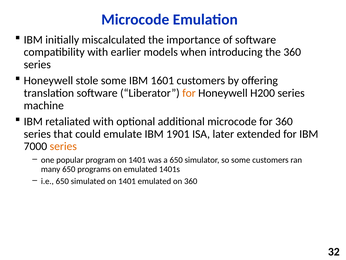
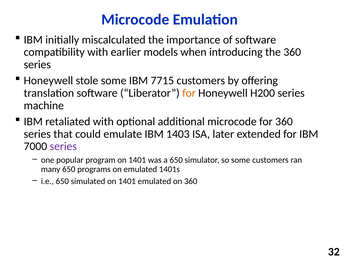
1601: 1601 -> 7715 (162, 80)
1901: 1901 -> 1403 (178, 134)
series colour: orange -> purple (63, 146)
